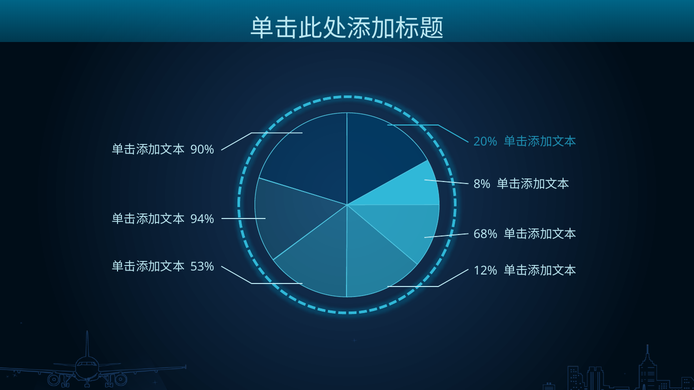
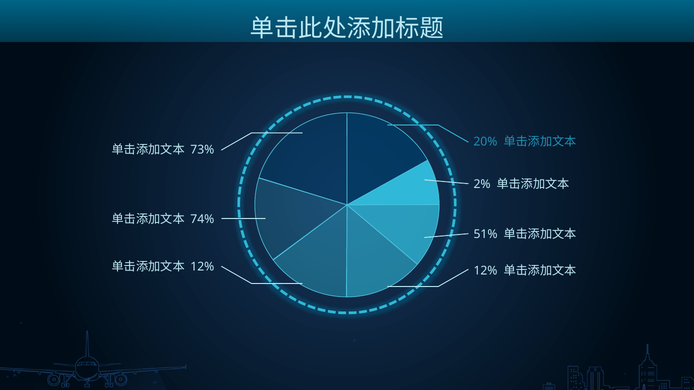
90%: 90% -> 73% (202, 150)
8%: 8% -> 2% (482, 185)
94%: 94% -> 74% (202, 219)
68%: 68% -> 51% (485, 235)
53%: 53% -> 12% (202, 267)
